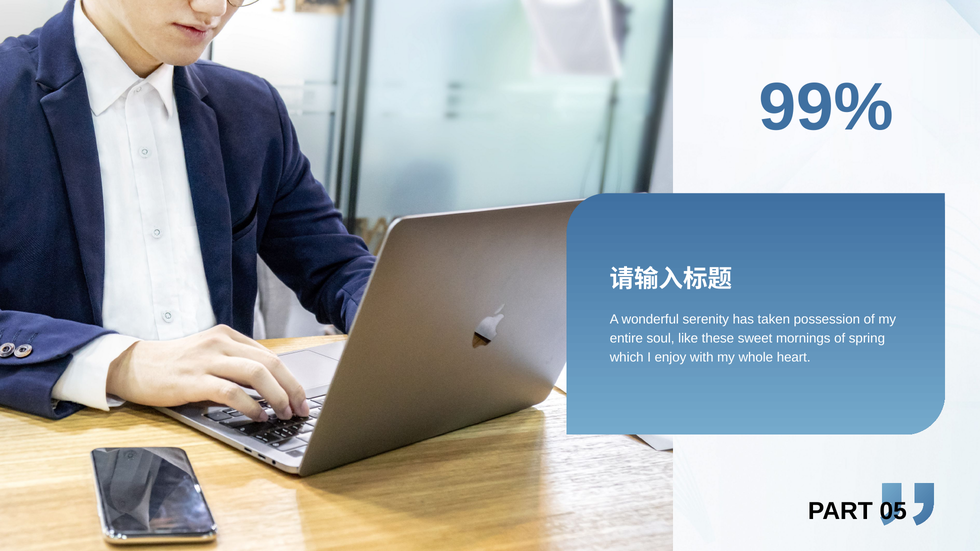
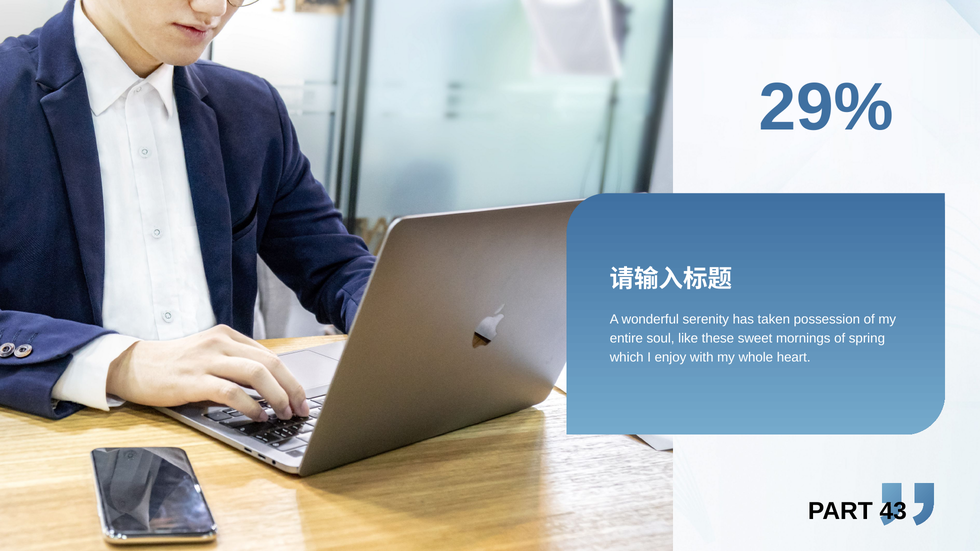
99%: 99% -> 29% (826, 108)
05: 05 -> 43 (893, 511)
